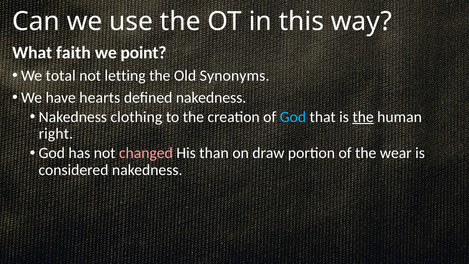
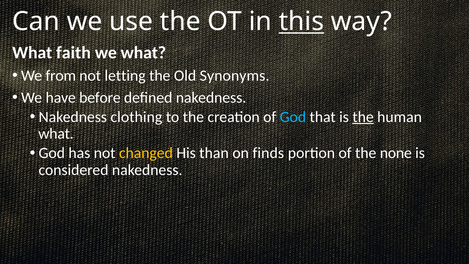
this underline: none -> present (301, 22)
we point: point -> what (143, 53)
total: total -> from (61, 76)
hearts: hearts -> before (100, 97)
right: right -> what (56, 134)
changed colour: pink -> yellow (146, 153)
draw: draw -> finds (268, 153)
wear: wear -> none (396, 153)
